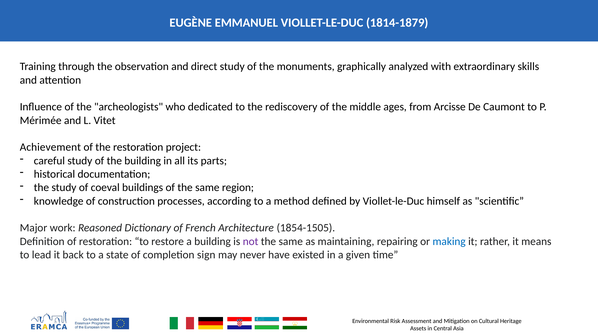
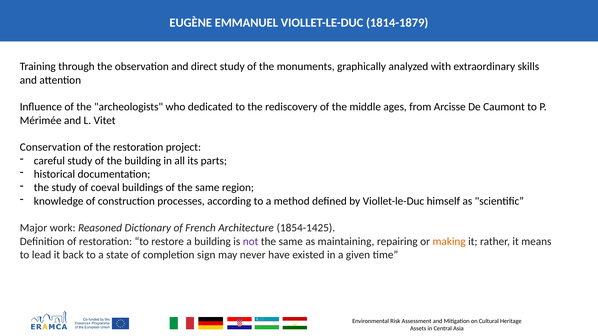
Achievement: Achievement -> Conservation (50, 147)
1854-1505: 1854-1505 -> 1854-1425 (306, 228)
making colour: blue -> orange (449, 242)
